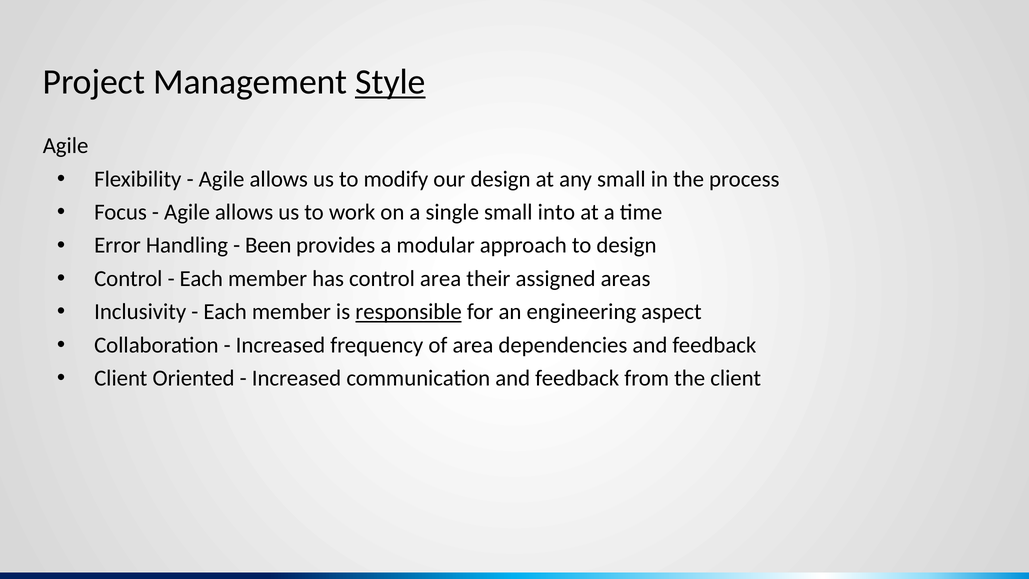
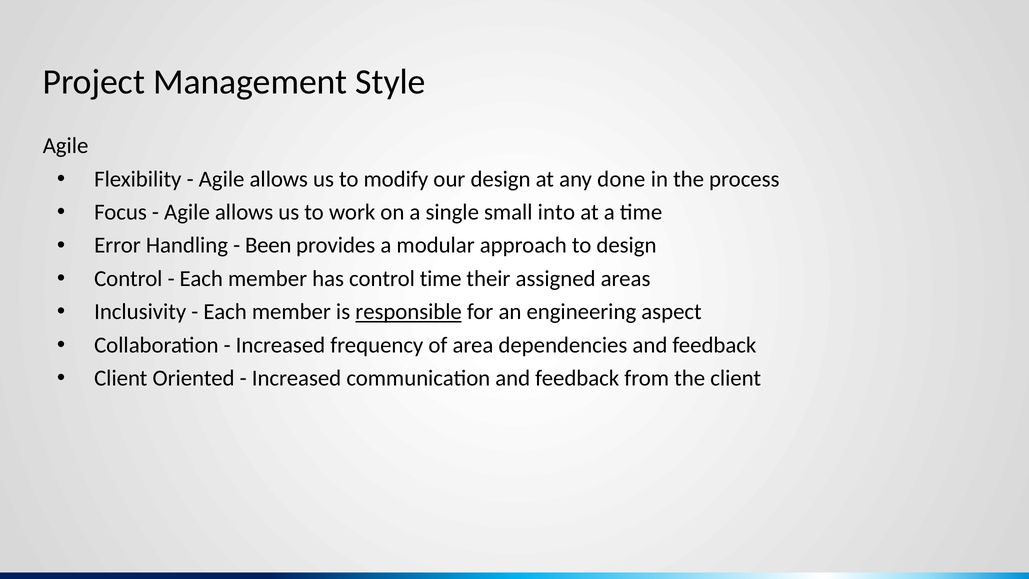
Style underline: present -> none (390, 82)
any small: small -> done (621, 179)
control area: area -> time (441, 279)
